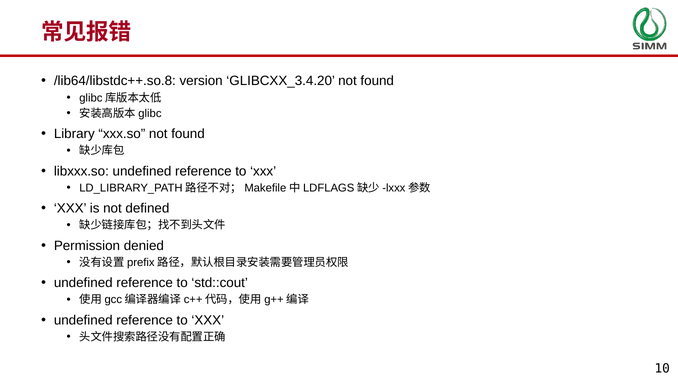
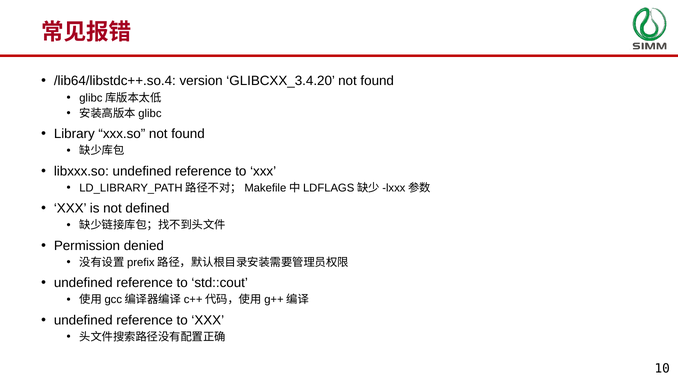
/lib64/libstdc++.so.8: /lib64/libstdc++.so.8 -> /lib64/libstdc++.so.4 (115, 81)
